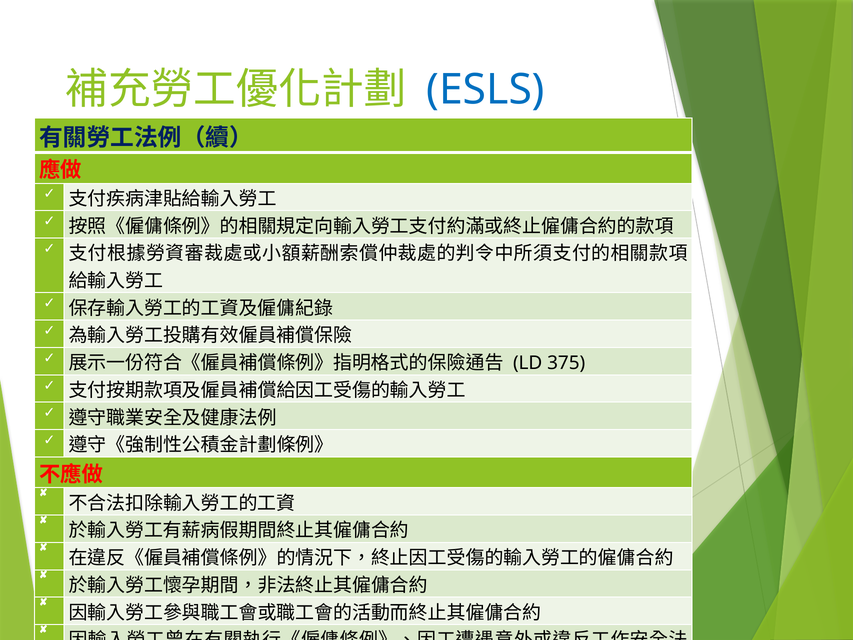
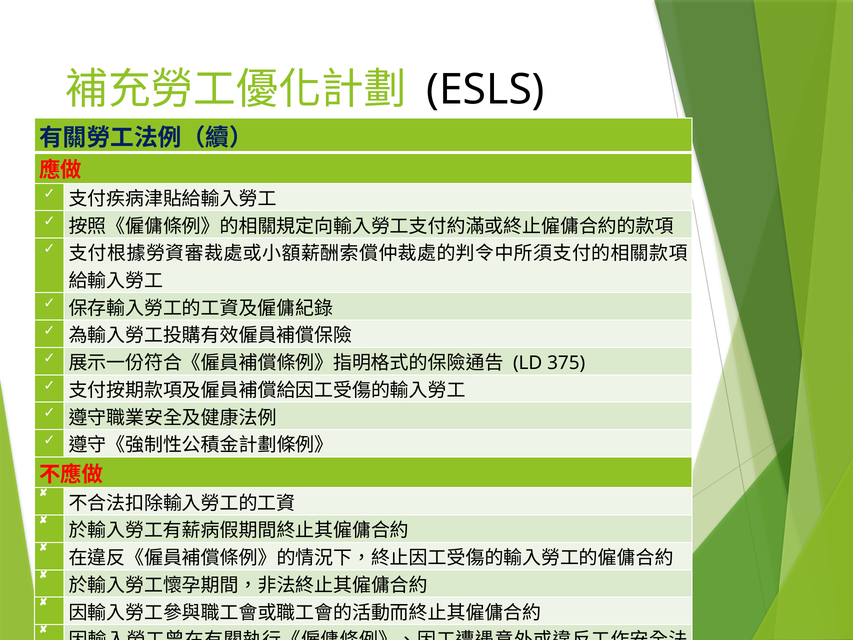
ESLS colour: blue -> black (486, 90)
